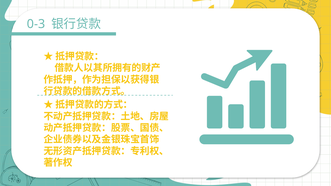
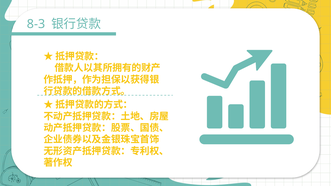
0-3: 0-3 -> 8-3 (36, 24)
